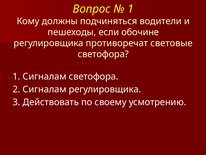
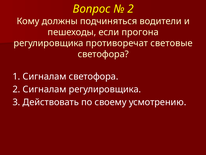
1: 1 -> 2 (131, 9)
обочине: обочине -> прогона (140, 32)
